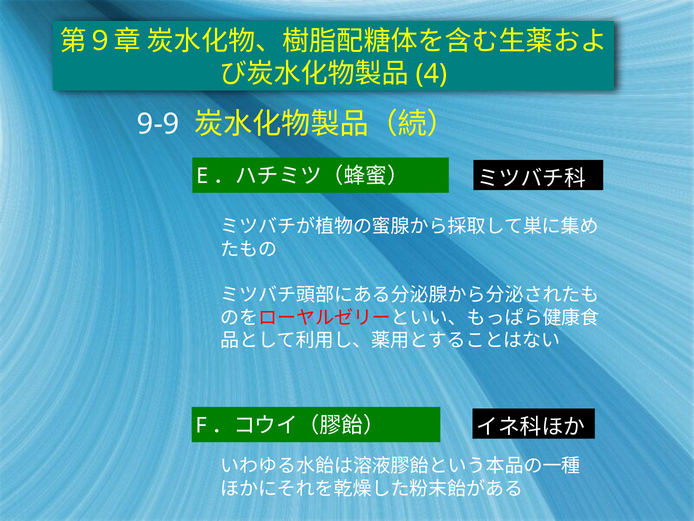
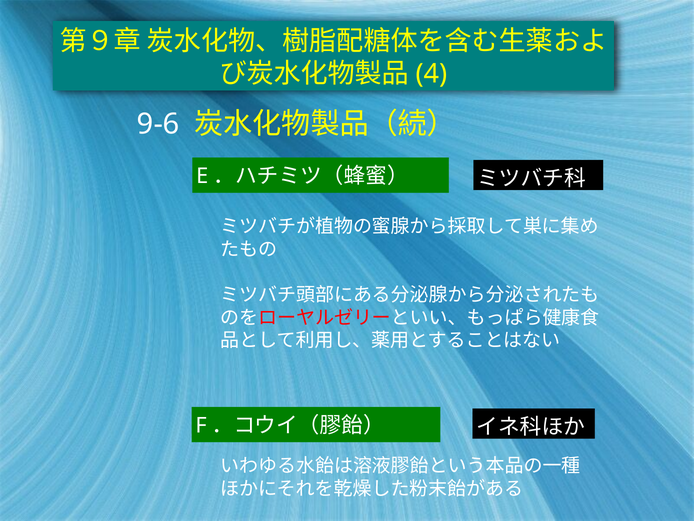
9-9: 9-9 -> 9-6 (158, 124)
